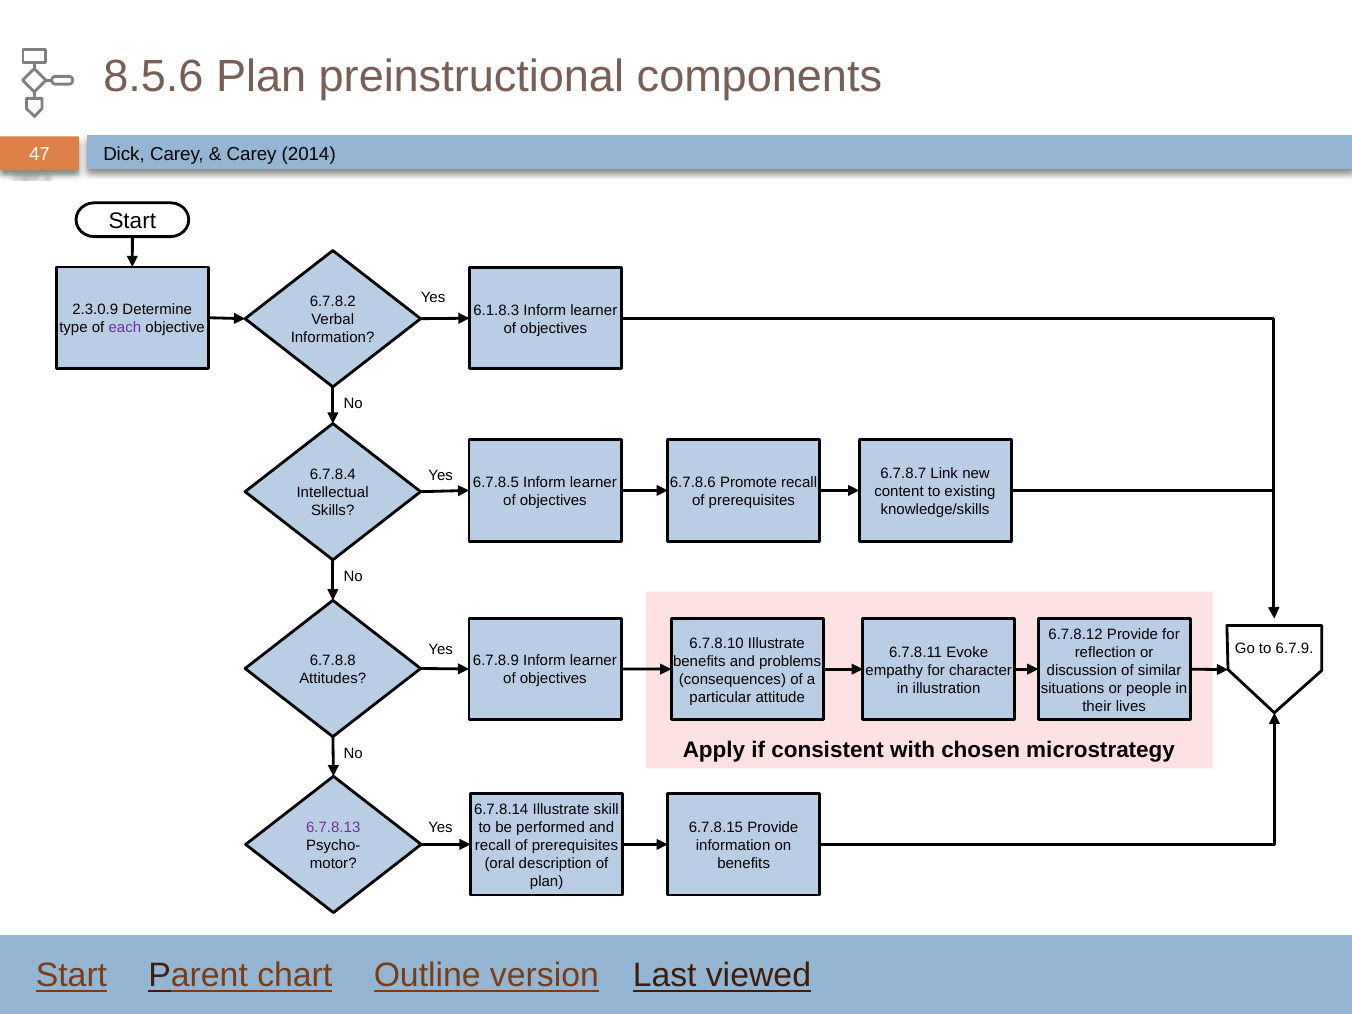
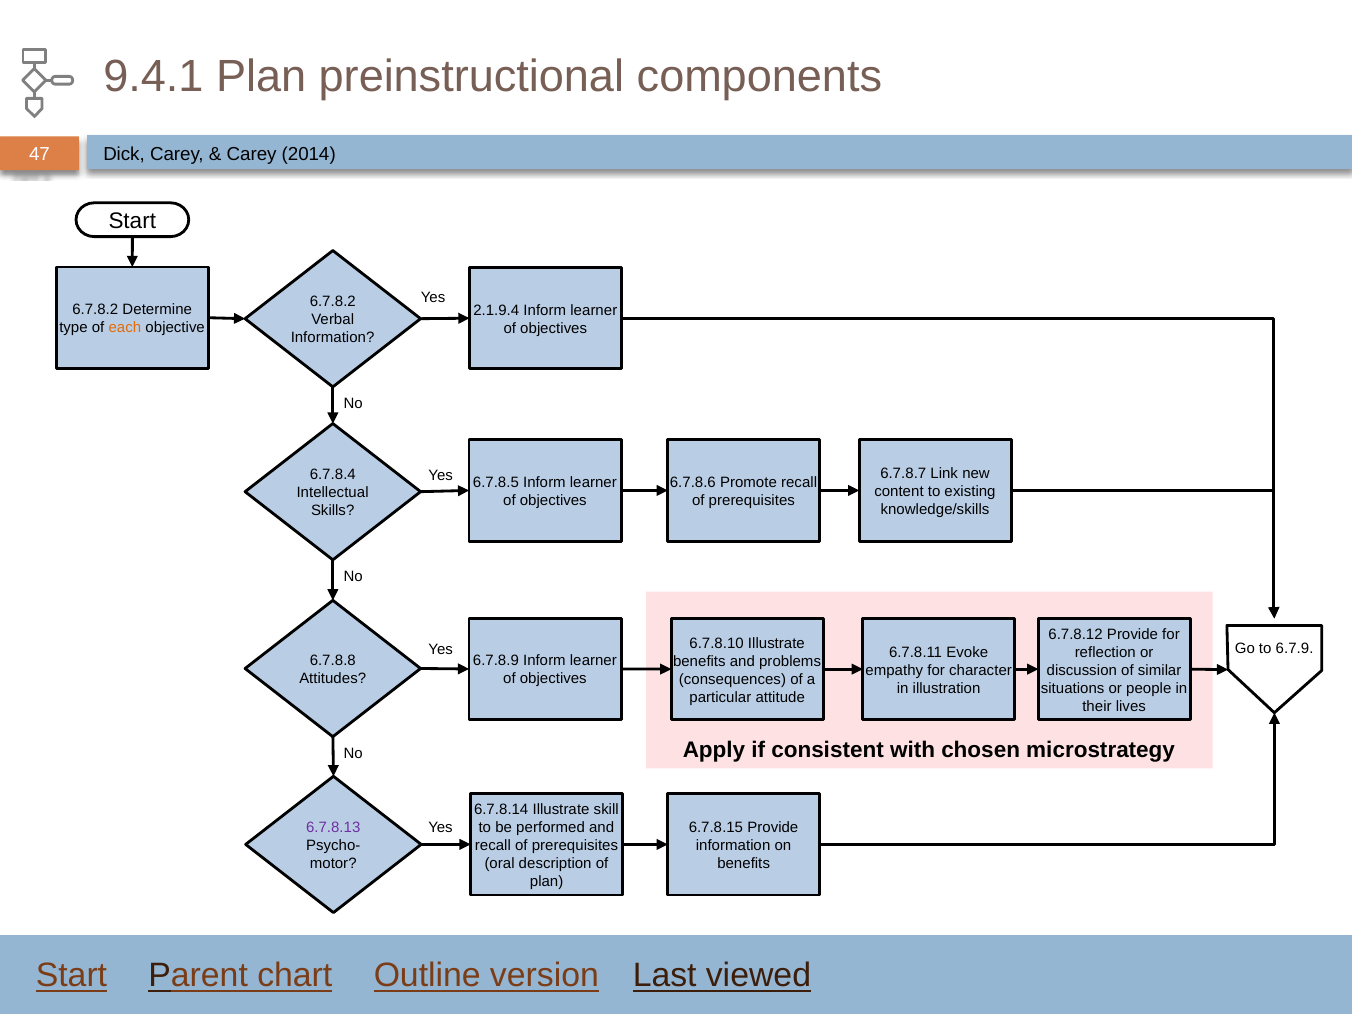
8.5.6: 8.5.6 -> 9.4.1 (153, 77)
2.3.0.9: 2.3.0.9 -> 6.7.8.2 (95, 310)
6.1.8.3: 6.1.8.3 -> 2.1.9.4 (496, 310)
each colour: purple -> orange (125, 328)
